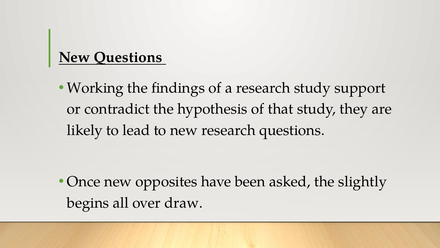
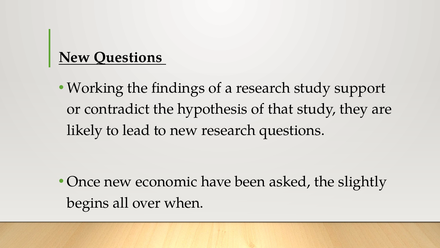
opposites: opposites -> economic (166, 181)
draw: draw -> when (184, 203)
